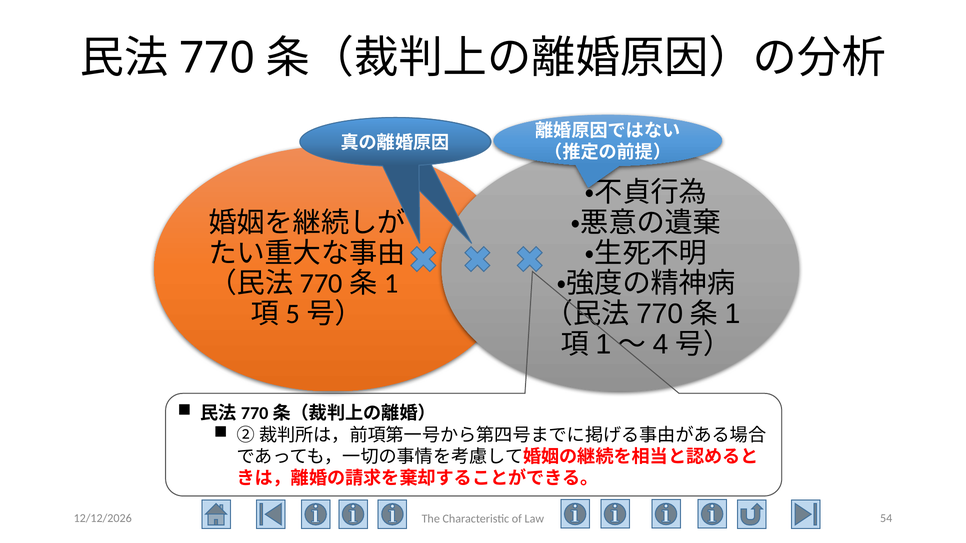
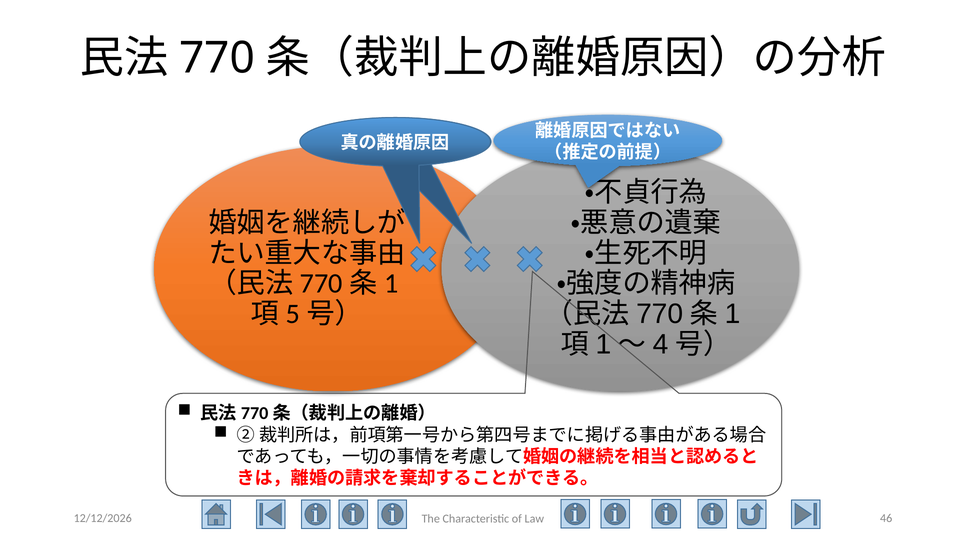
54: 54 -> 46 (886, 519)
